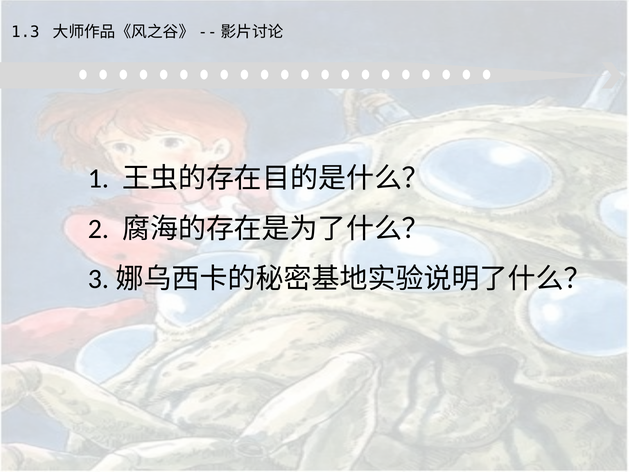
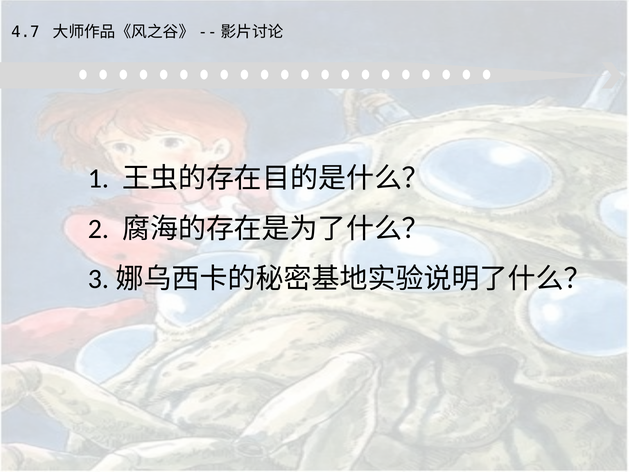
1.3: 1.3 -> 4.7 (25, 32)
